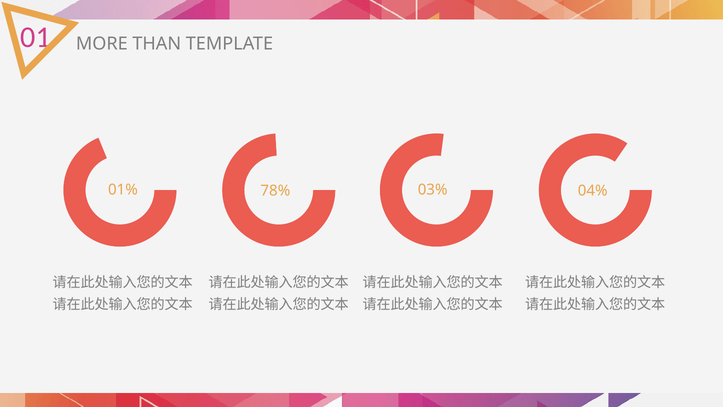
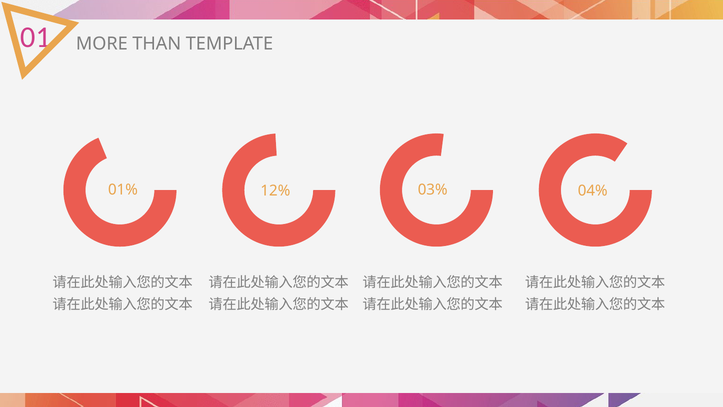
78%: 78% -> 12% (275, 190)
